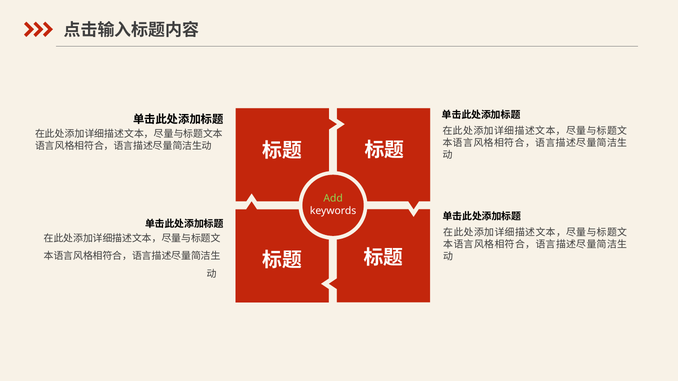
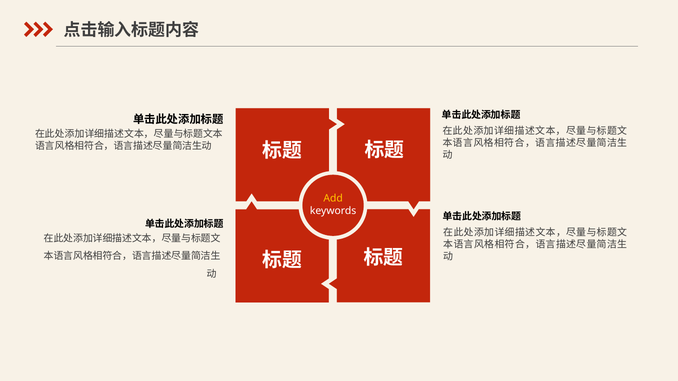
Add colour: light green -> yellow (333, 198)
